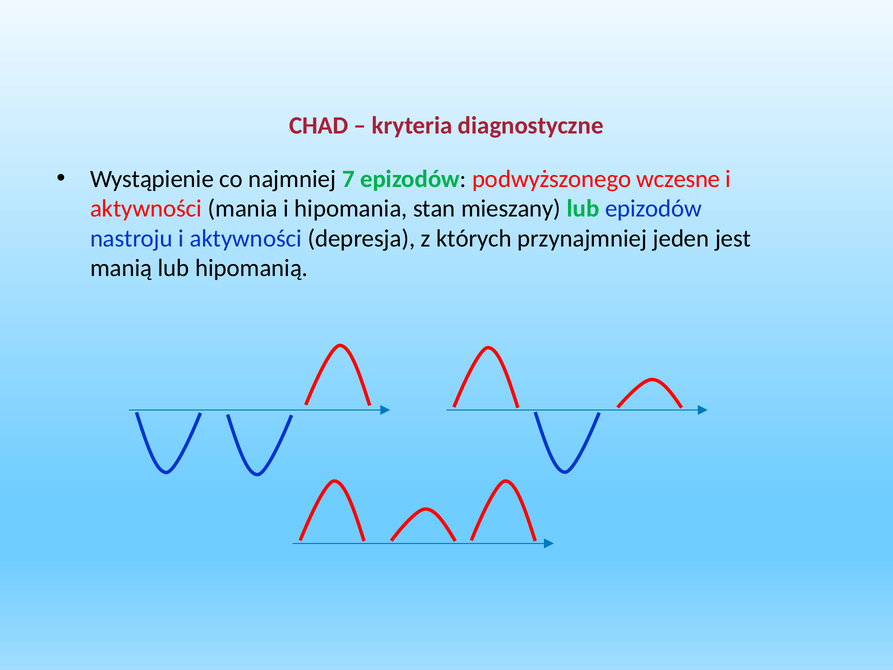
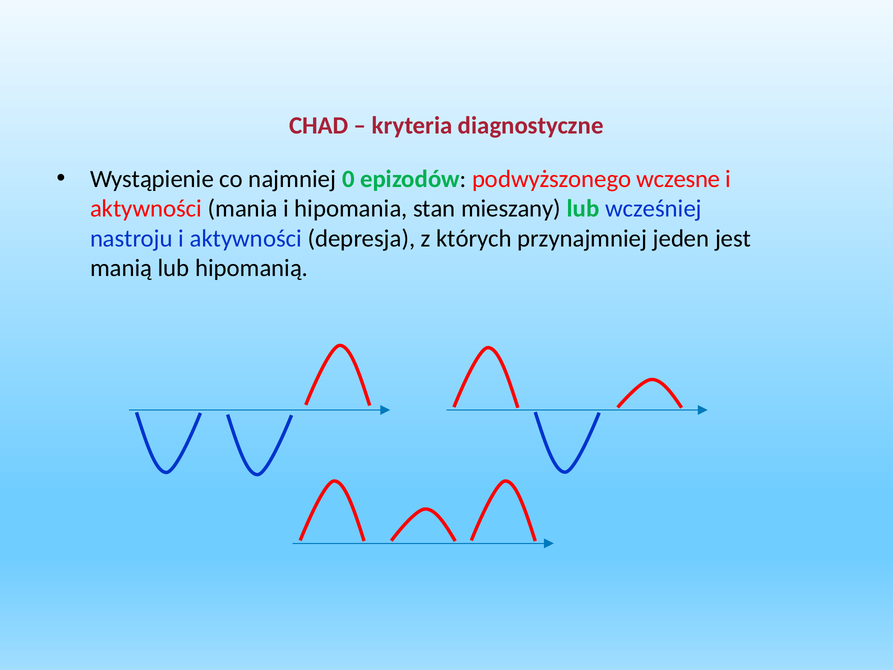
7: 7 -> 0 (348, 179)
lub epizodów: epizodów -> wcześniej (653, 209)
